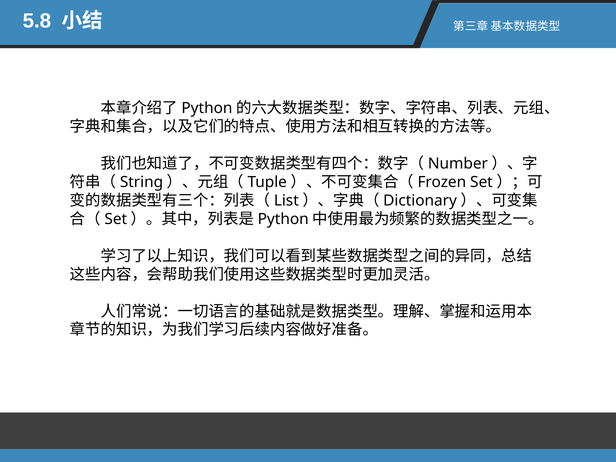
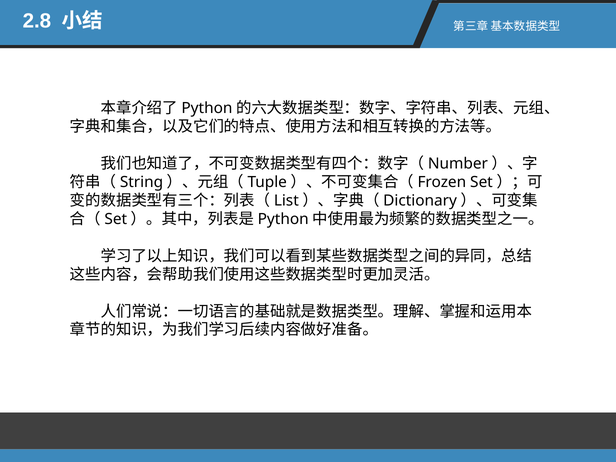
5.8: 5.8 -> 2.8 (37, 21)
